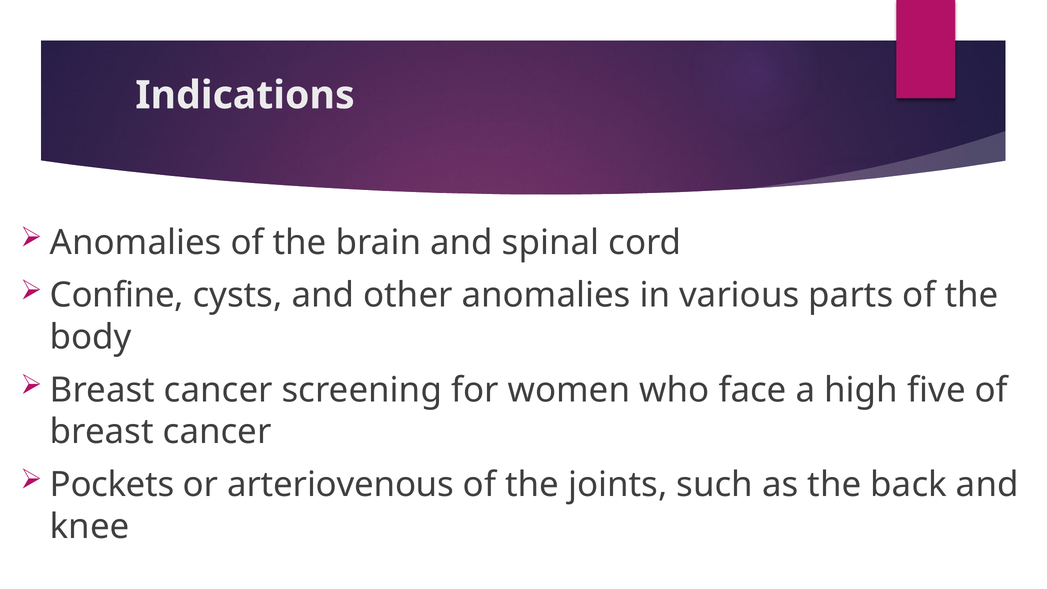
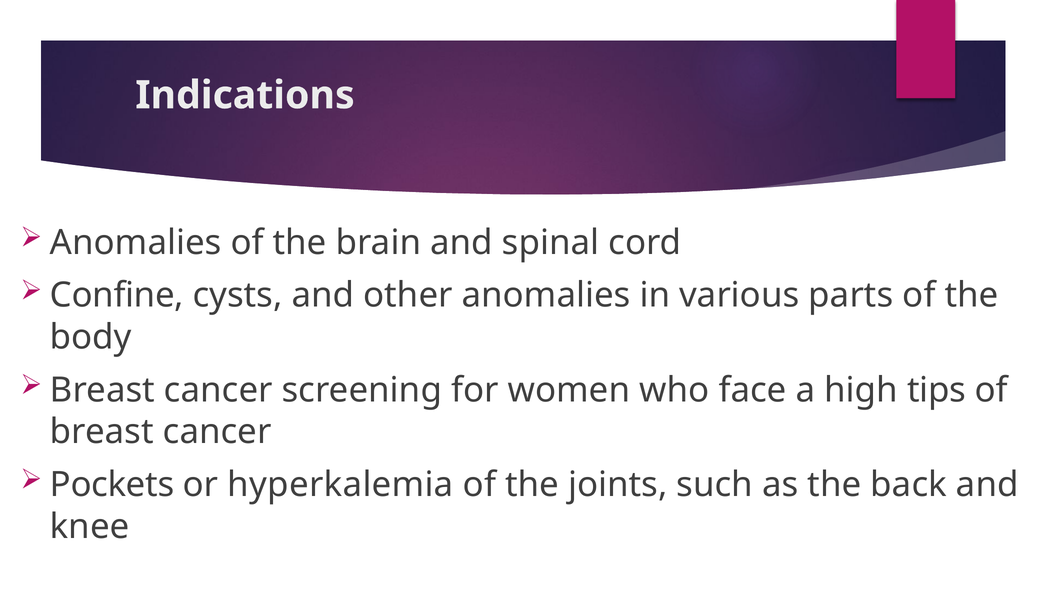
five: five -> tips (937, 390)
arteriovenous: arteriovenous -> hyperkalemia (340, 485)
